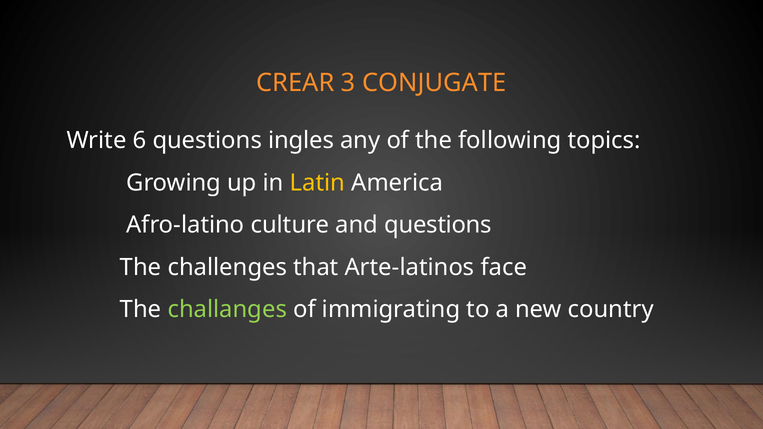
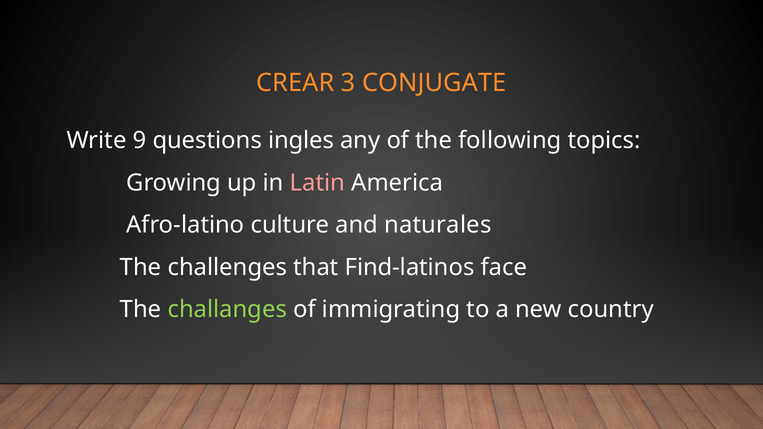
6: 6 -> 9 (139, 141)
Latin colour: yellow -> pink (318, 183)
and questions: questions -> naturales (438, 225)
Arte-latinos: Arte-latinos -> Find-latinos (410, 267)
